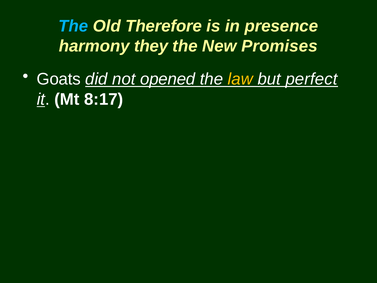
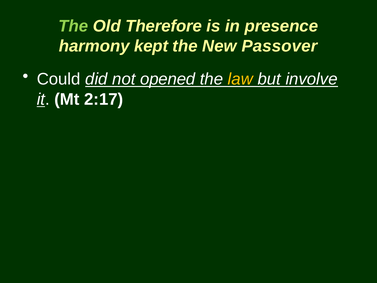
The colour: light blue -> light green (73, 26)
they: they -> kept (151, 46)
Promises: Promises -> Passover (279, 46)
Goats: Goats -> Could (59, 79)
perfect: perfect -> involve (312, 79)
8:17: 8:17 -> 2:17 (104, 99)
